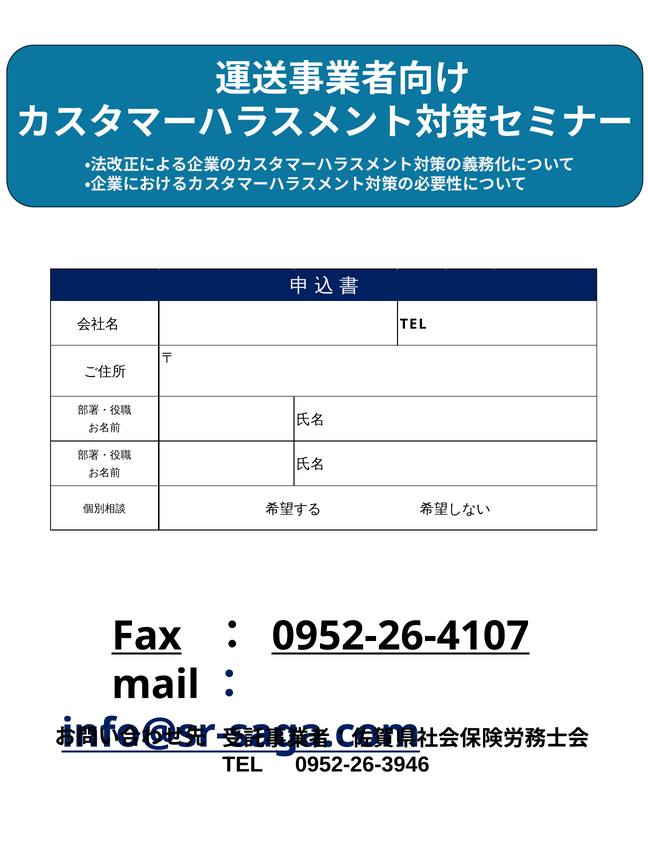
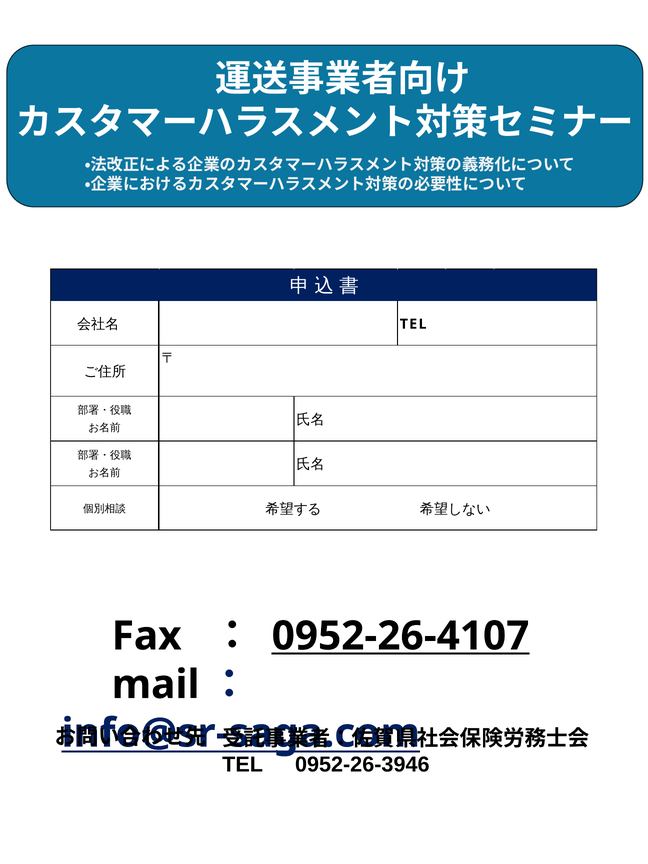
Fax underline: present -> none (147, 636)
